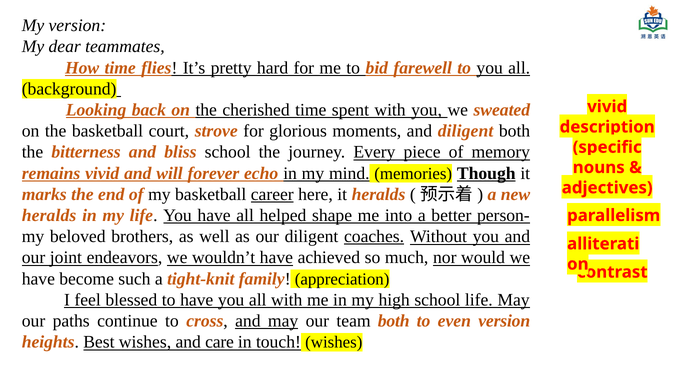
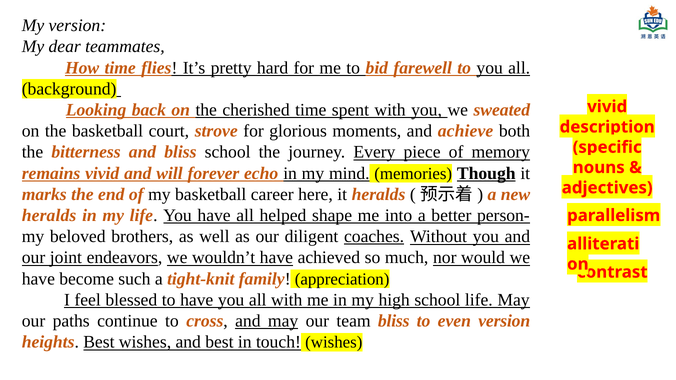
and diligent: diligent -> achieve (466, 131)
career underline: present -> none (272, 194)
team both: both -> bliss (394, 321)
and care: care -> best (219, 342)
